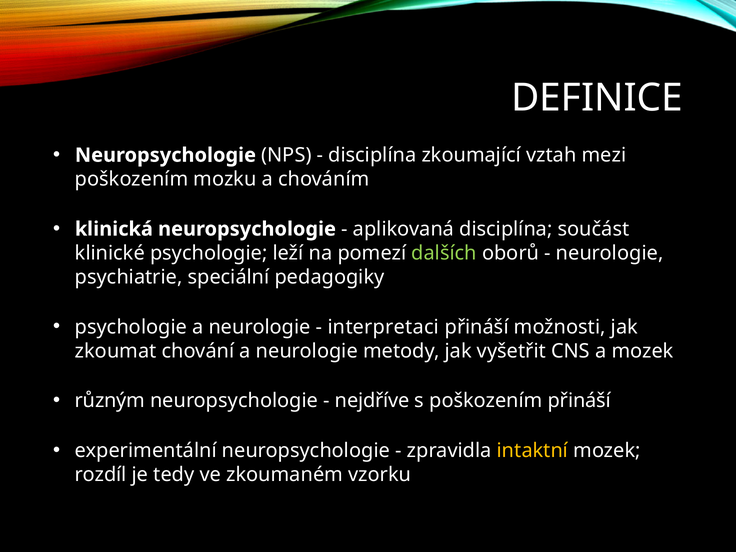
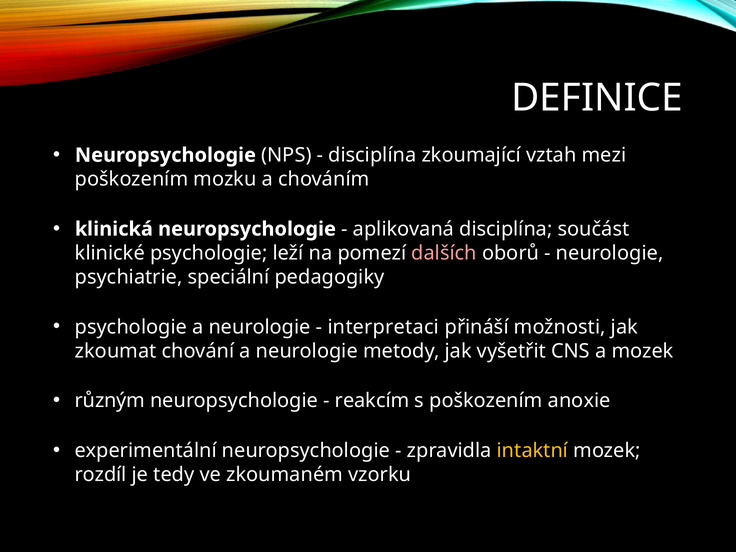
dalších colour: light green -> pink (444, 253)
nejdříve: nejdříve -> reakcím (372, 401)
poškozením přináší: přináší -> anoxie (579, 401)
